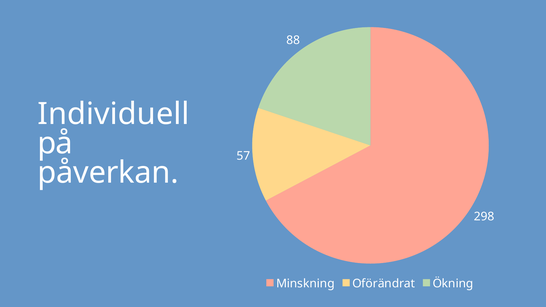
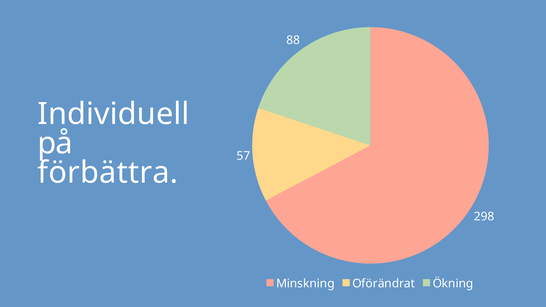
påverkan: påverkan -> förbättra (108, 173)
